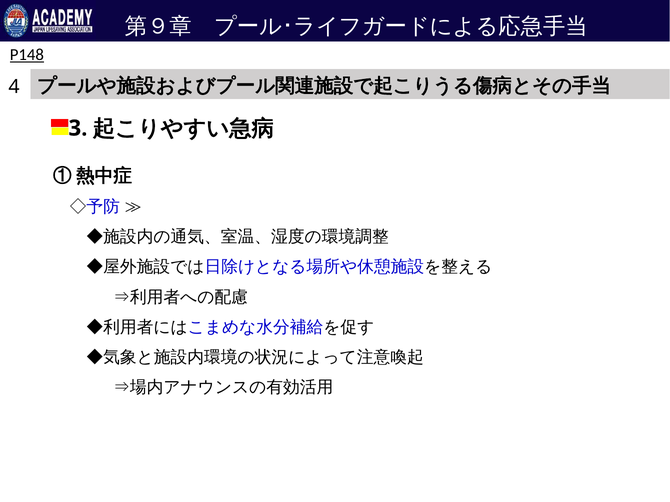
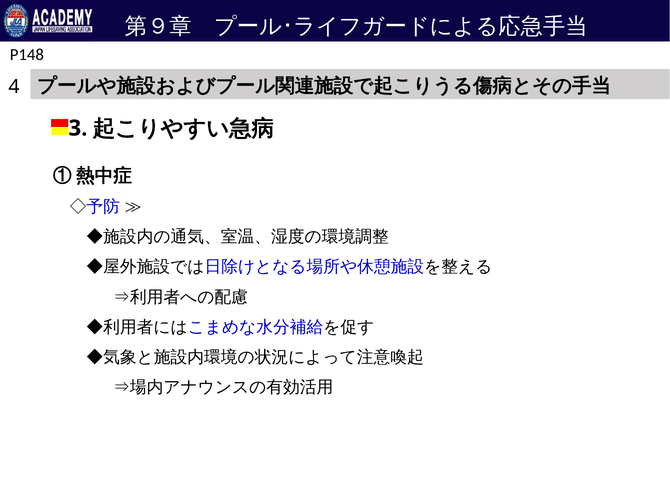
P148 underline: present -> none (27, 55)
